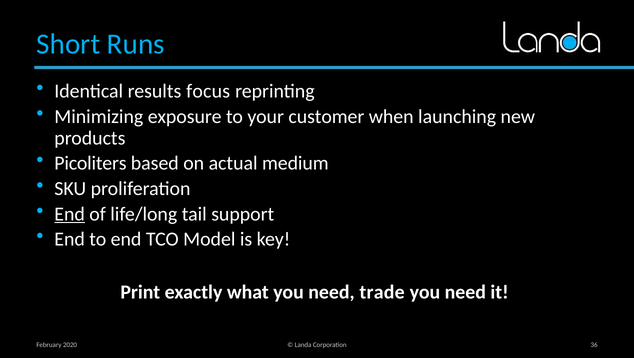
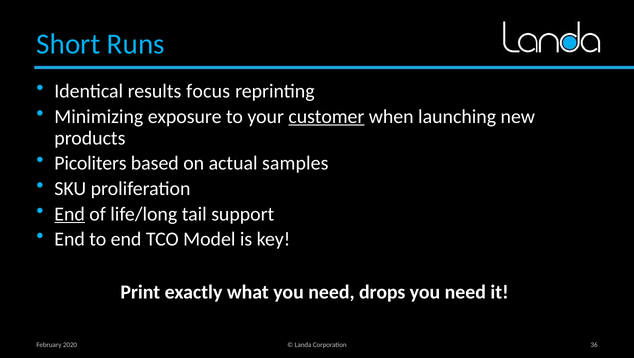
customer underline: none -> present (326, 116)
medium: medium -> samples (295, 163)
trade: trade -> drops (382, 292)
